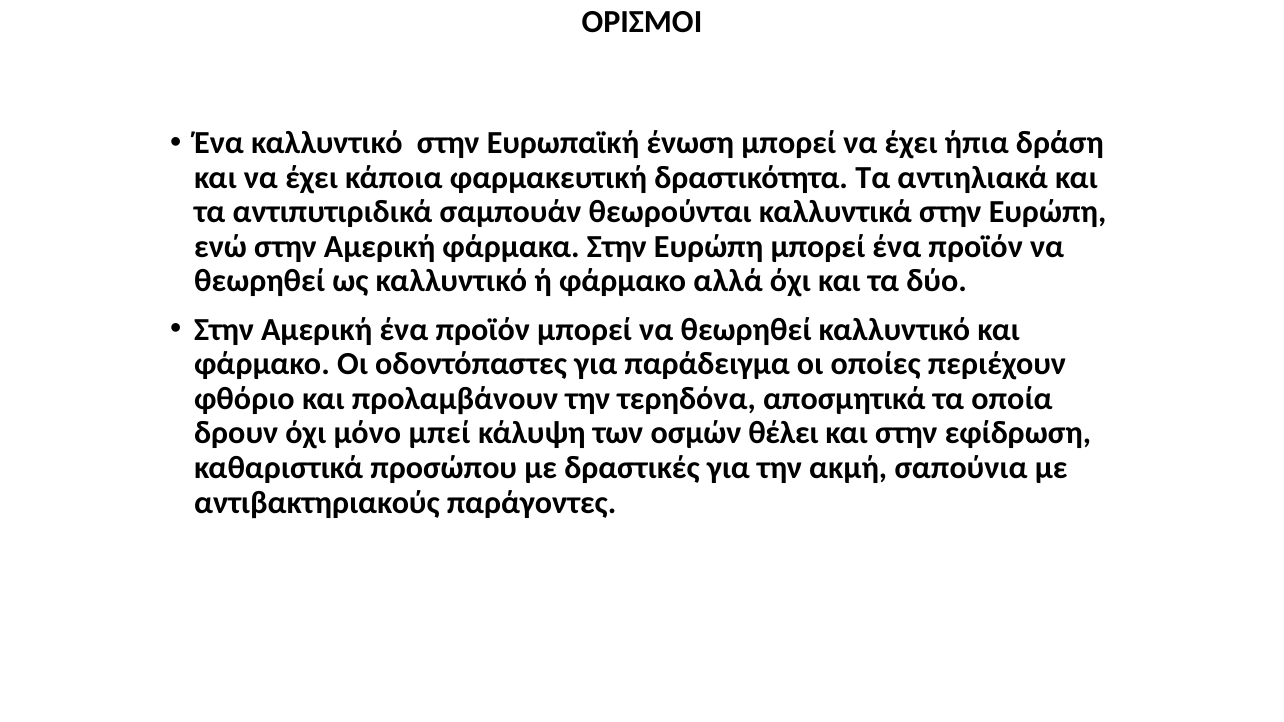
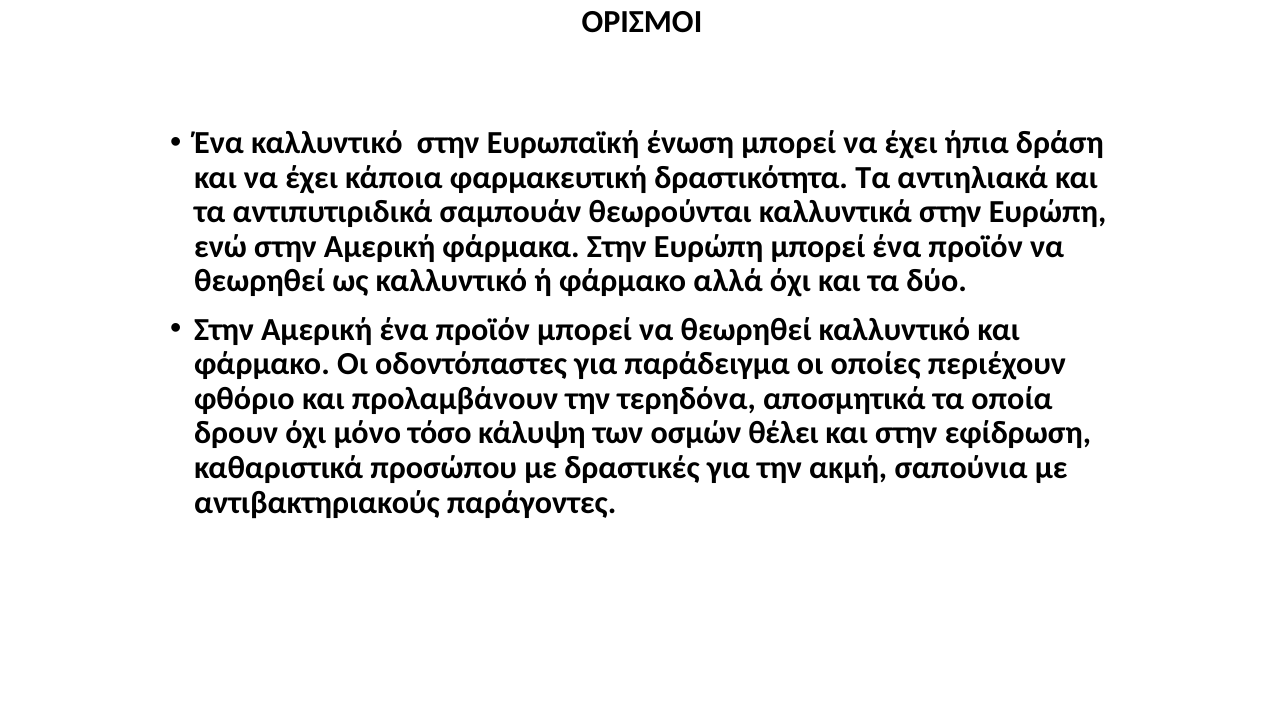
μπεί: μπεί -> τόσο (440, 433)
